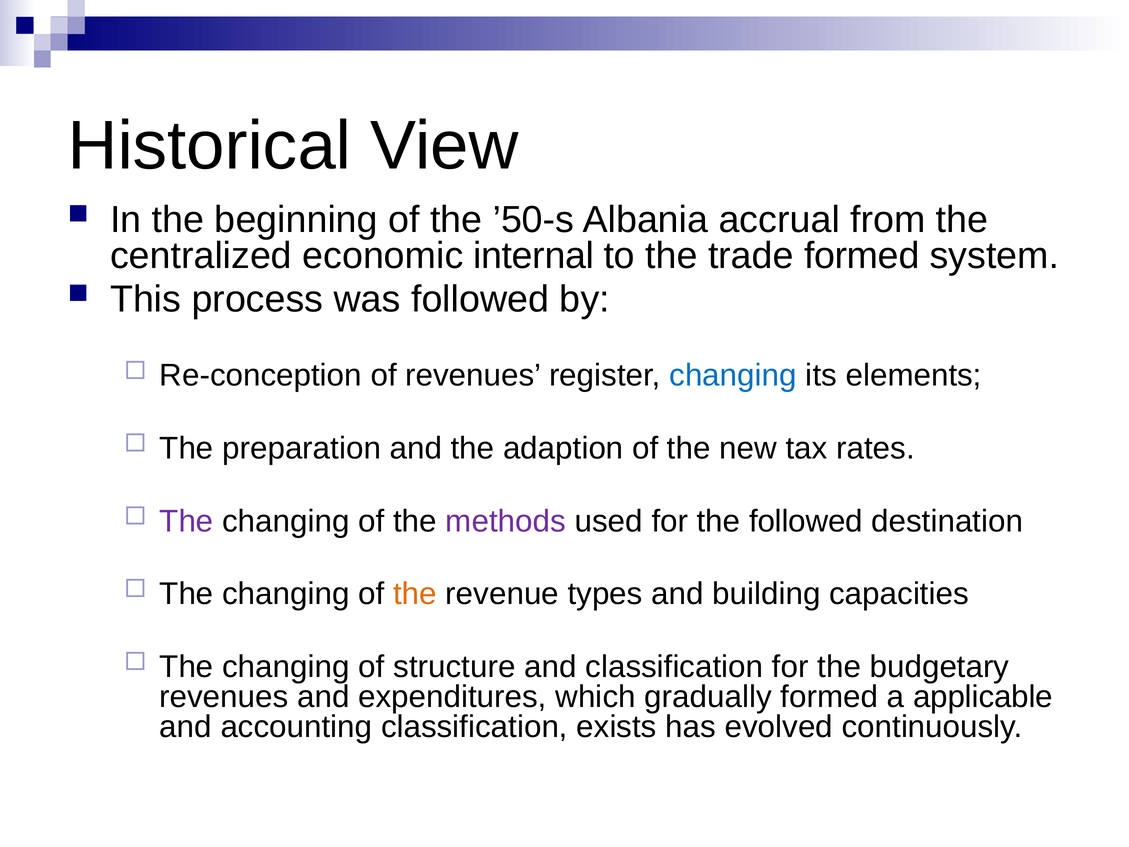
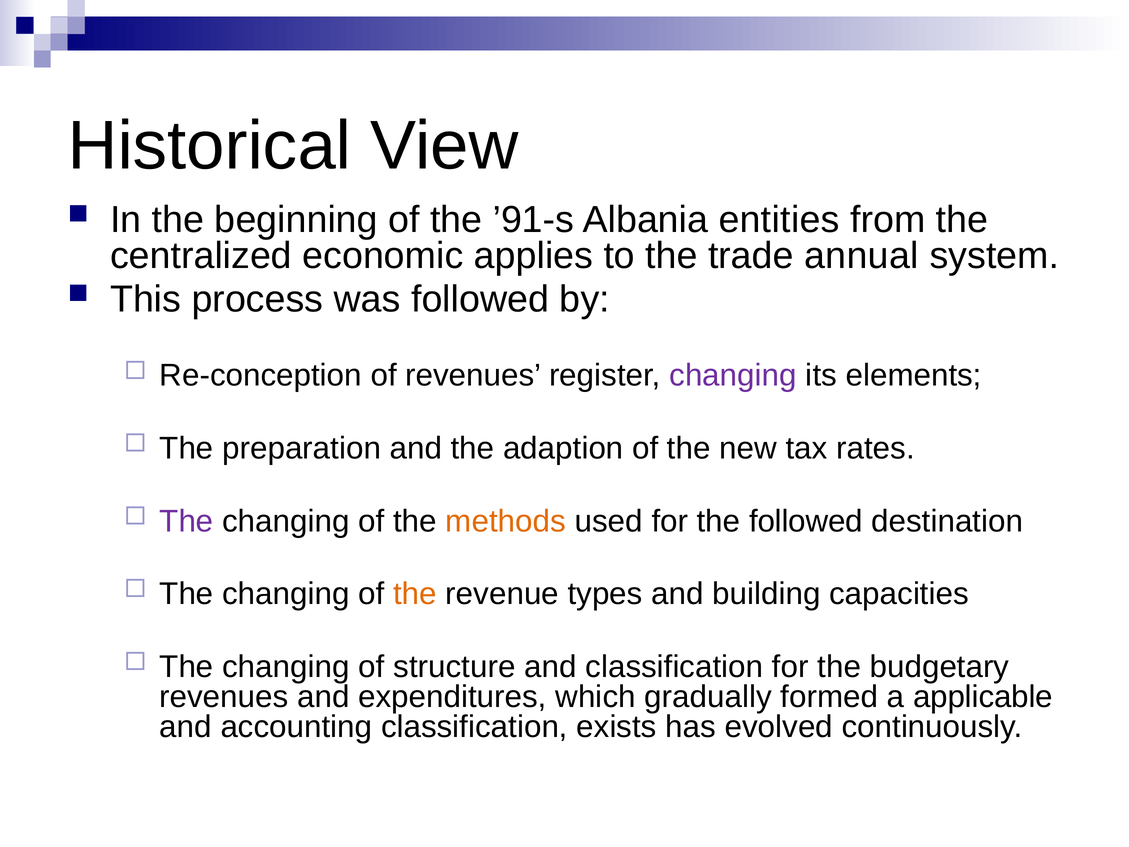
’50-s: ’50-s -> ’91-s (533, 220)
accrual: accrual -> entities (779, 220)
internal: internal -> applies (534, 256)
trade formed: formed -> annual (861, 256)
changing colour: blue -> purple (733, 376)
methods colour: purple -> orange (506, 521)
